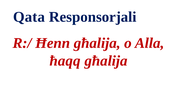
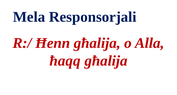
Qata: Qata -> Mela (29, 17)
